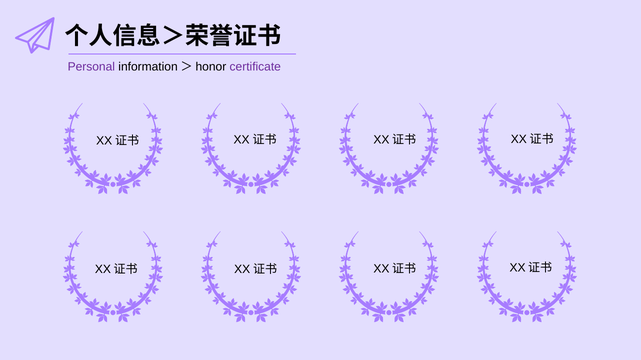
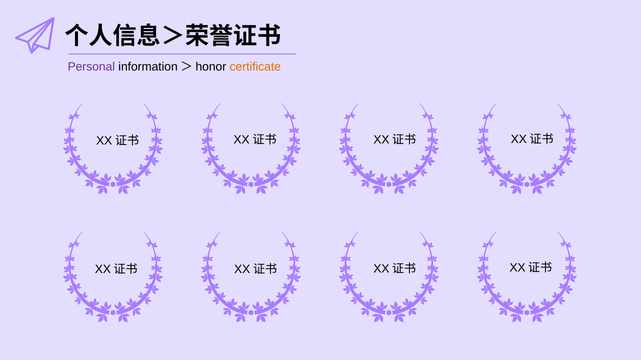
certificate colour: purple -> orange (255, 67)
